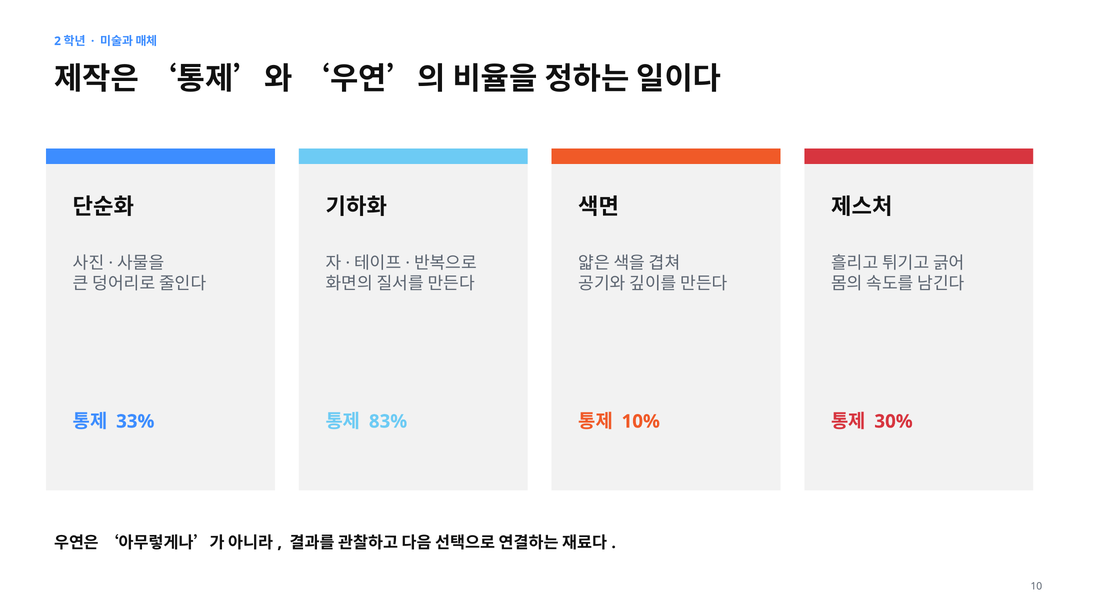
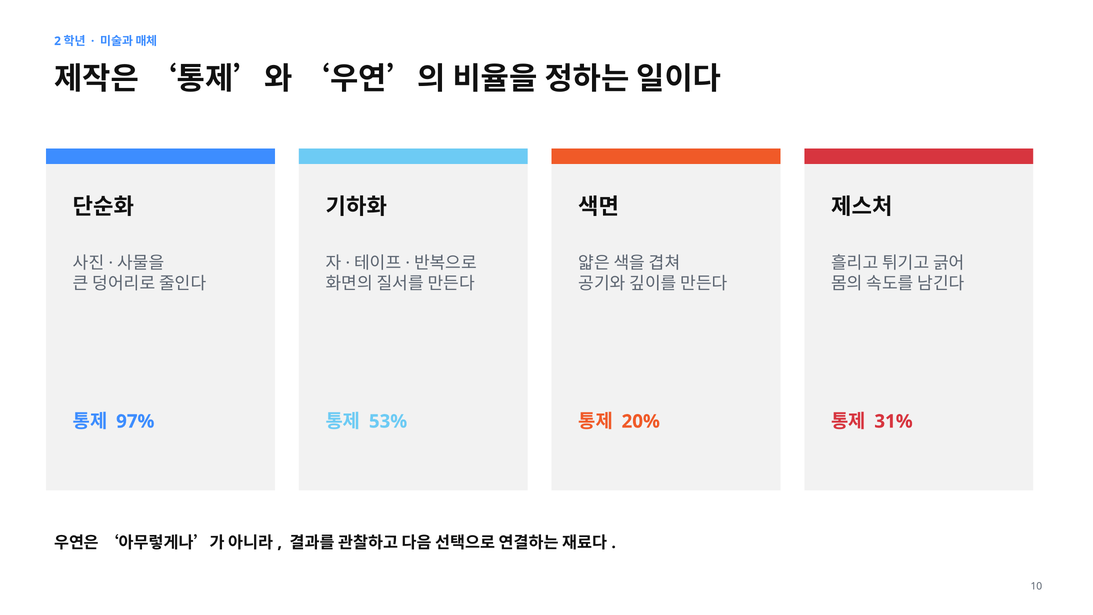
33%: 33% -> 97% (135, 421)
83%: 83% -> 53% (388, 421)
10%: 10% -> 20% (641, 421)
30%: 30% -> 31% (894, 421)
